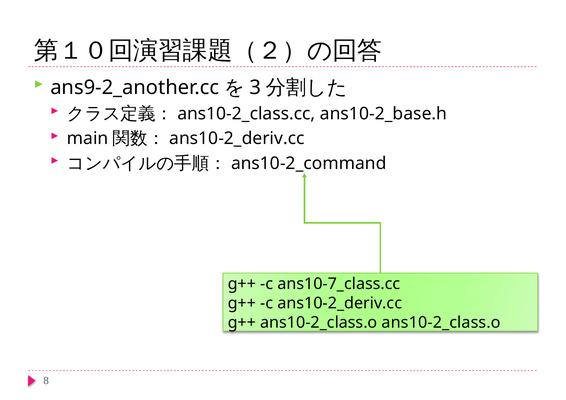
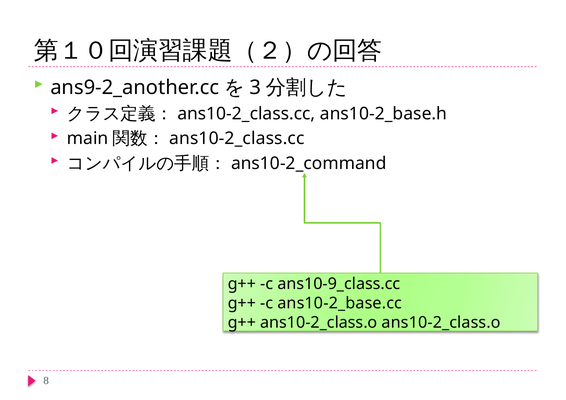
ans10-2_deriv.cc: ans10-2_deriv.cc -> ans10-2_class.cc (237, 139)
ans10-7_class.cc: ans10-7_class.cc -> ans10-9_class.cc (339, 284)
c ans10-2_deriv.cc: ans10-2_deriv.cc -> ans10-2_base.cc (340, 303)
